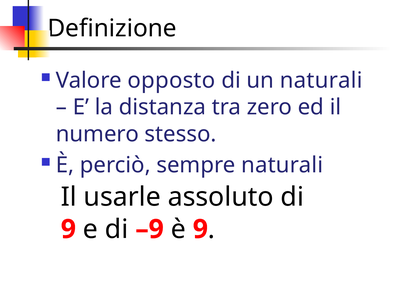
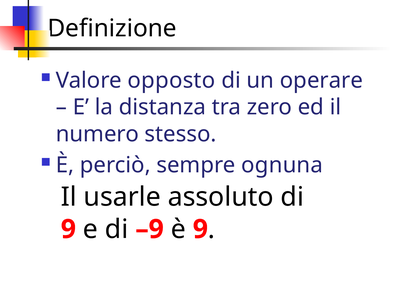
un naturali: naturali -> operare (321, 80)
sempre naturali: naturali -> ognuna (282, 165)
